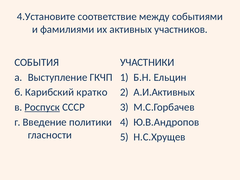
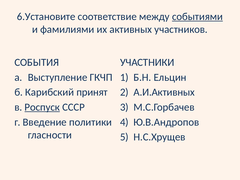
4.Установите: 4.Установите -> 6.Установите (46, 17)
событиями underline: none -> present (197, 17)
кратко: кратко -> принят (92, 92)
